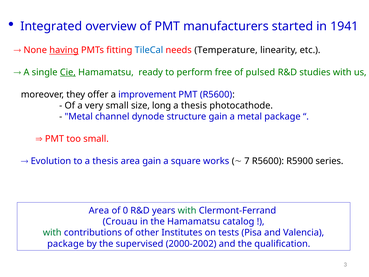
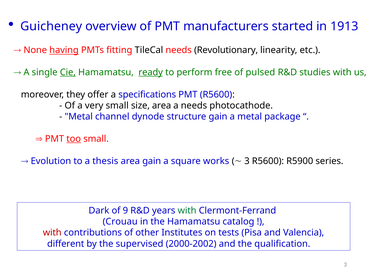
Integrated: Integrated -> Guicheney (51, 26)
1941: 1941 -> 1913 (344, 26)
TileCal colour: blue -> black (149, 50)
Temperature: Temperature -> Revolutionary (226, 50)
ready underline: none -> present (151, 72)
improvement: improvement -> specifications (147, 94)
size long: long -> area (162, 105)
thesis: thesis -> needs (194, 105)
too underline: none -> present (74, 139)
7: 7 -> 3 (247, 161)
Area: Area -> Dark (99, 210)
0: 0 -> 9 (125, 210)
with colour: green -> red (52, 232)
package: package -> different (66, 243)
